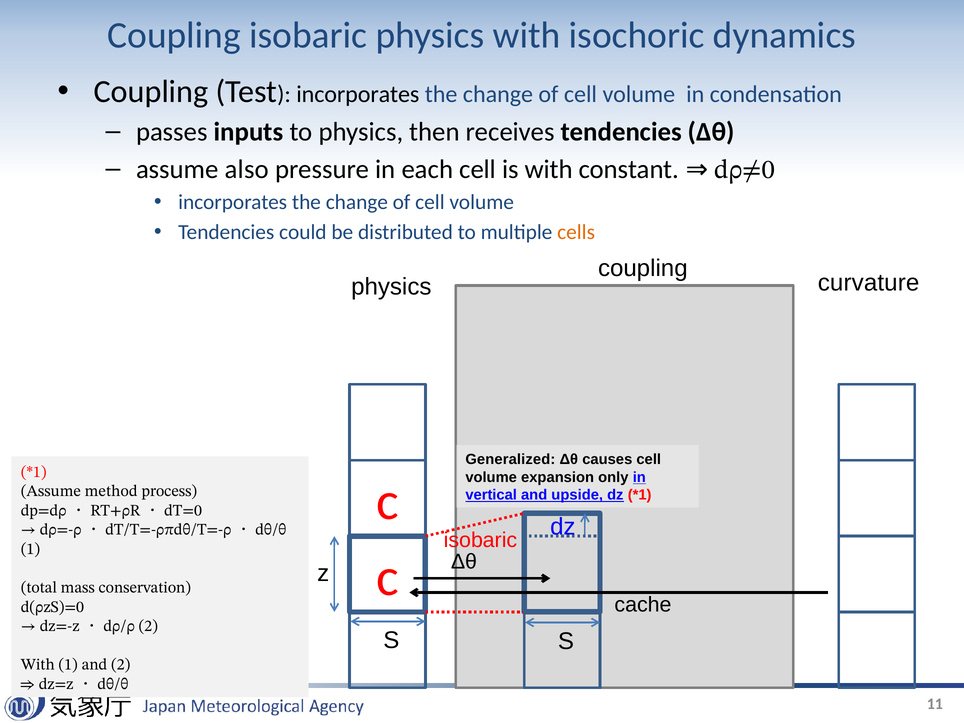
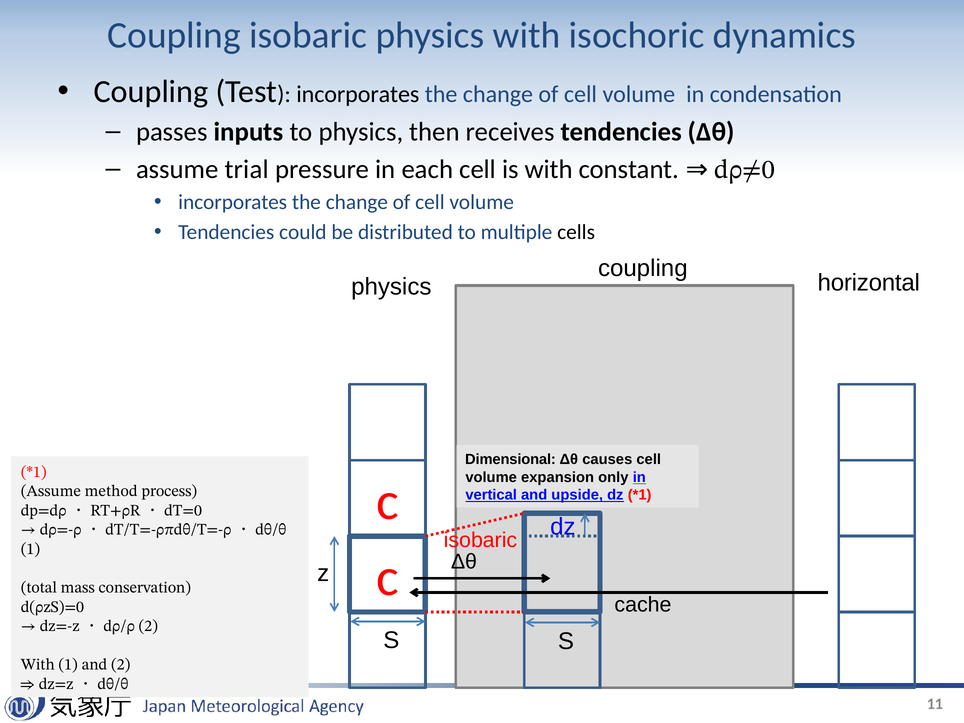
also: also -> trial (247, 170)
cells colour: orange -> black (576, 232)
curvature: curvature -> horizontal (869, 283)
Generalized: Generalized -> Dimensional (510, 460)
